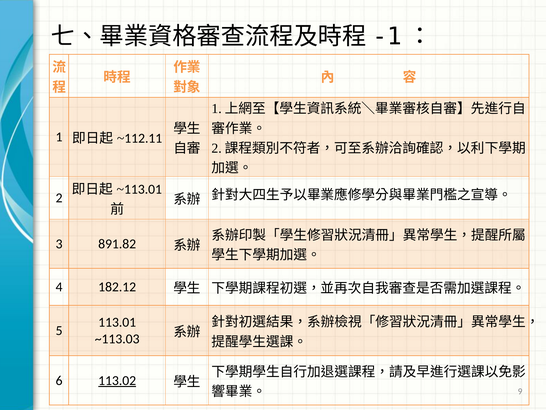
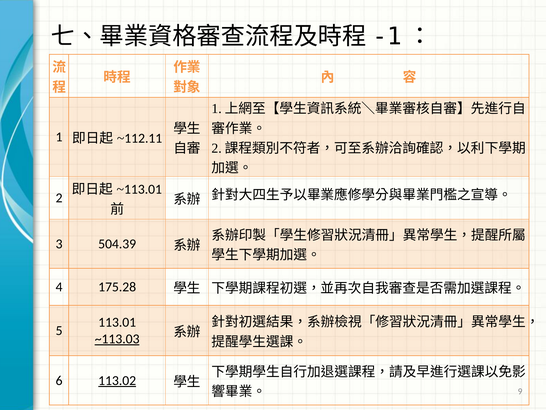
891.82: 891.82 -> 504.39 (117, 244)
182.12: 182.12 -> 175.28 (117, 287)
~113.03 underline: none -> present (117, 339)
